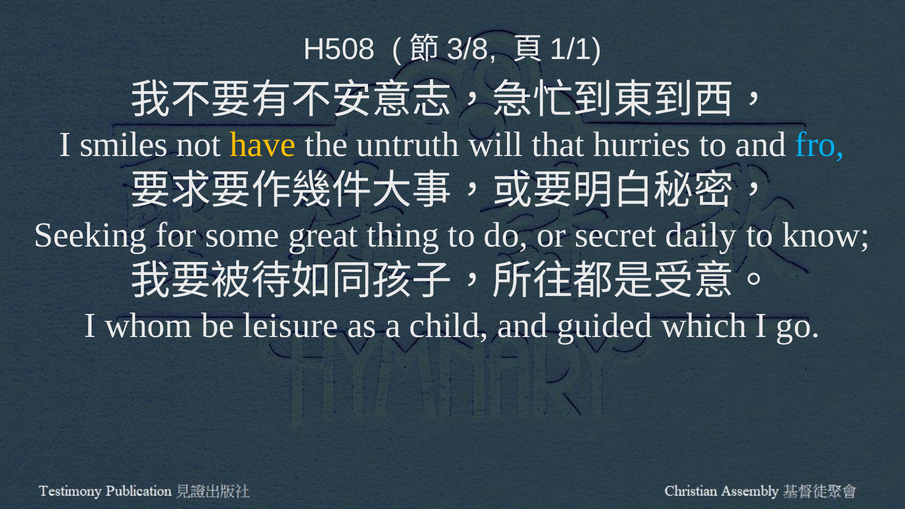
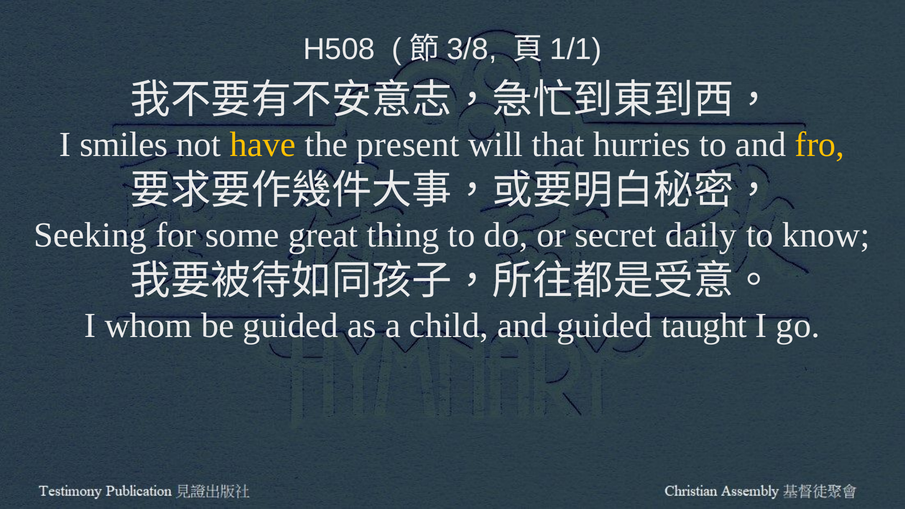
untruth: untruth -> present (408, 145)
fro colour: light blue -> yellow (820, 145)
be leisure: leisure -> guided (291, 326)
which: which -> taught (704, 326)
